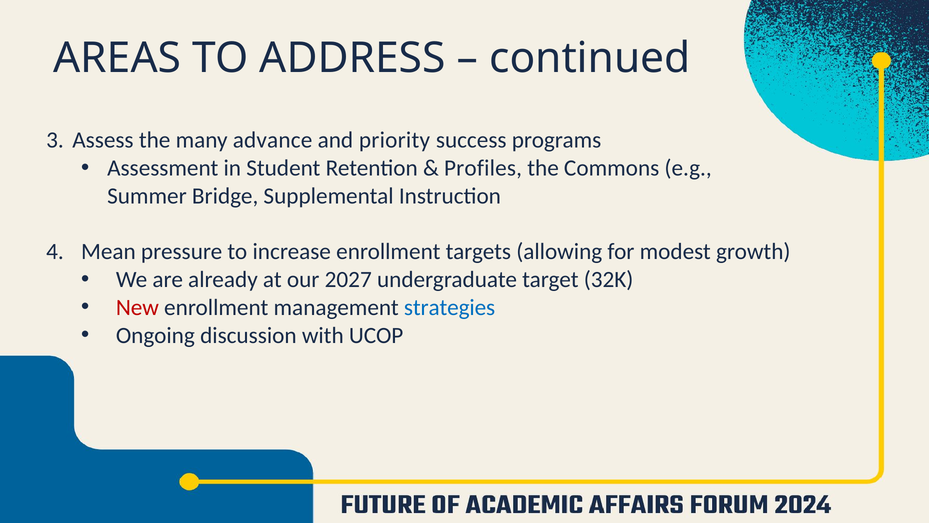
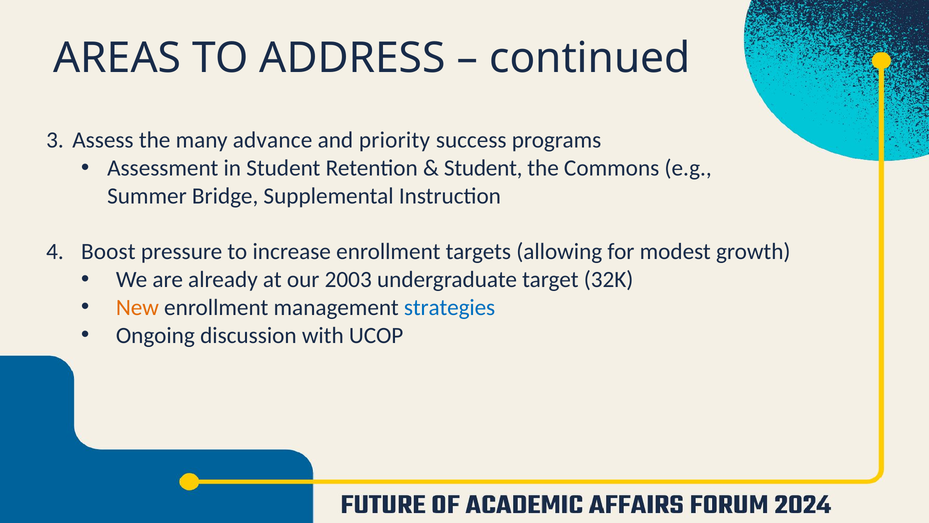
Profiles: Profiles -> Student (483, 168)
Mean: Mean -> Boost (108, 252)
2027: 2027 -> 2003 (348, 279)
New colour: red -> orange (137, 307)
